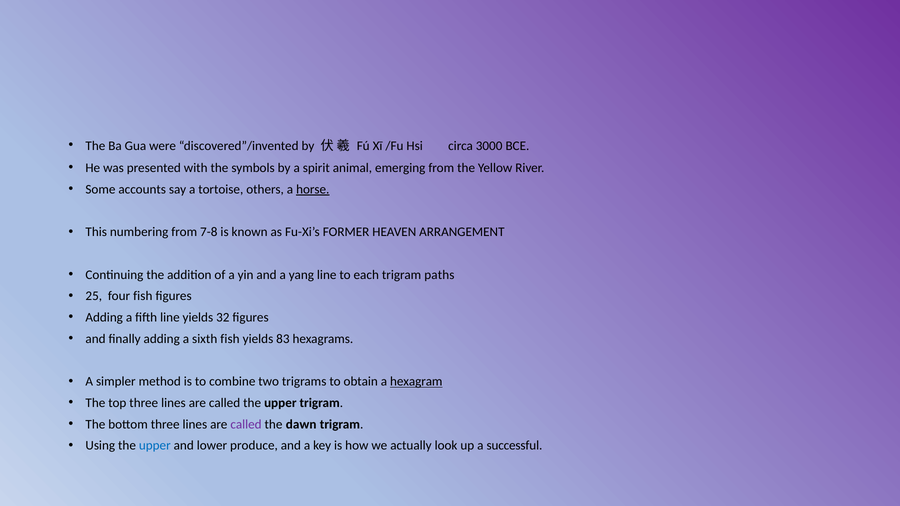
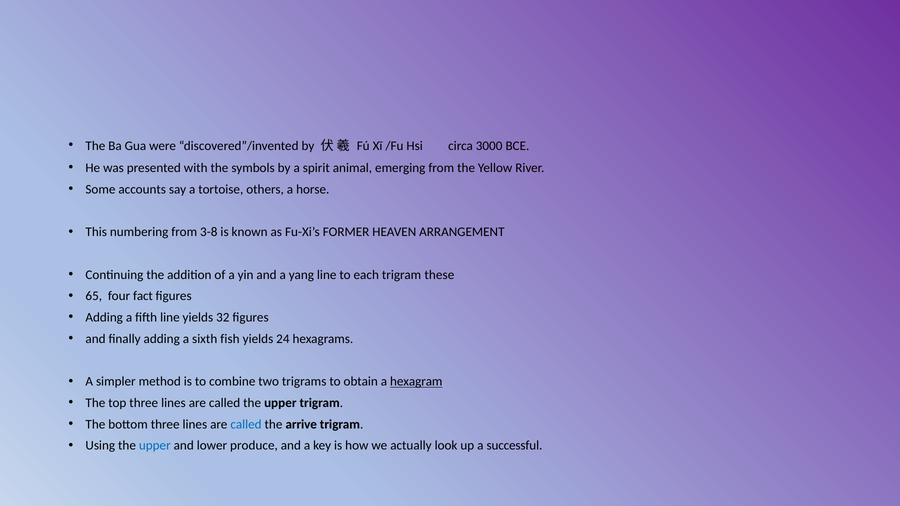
horse underline: present -> none (313, 189)
7-8: 7-8 -> 3-8 (209, 232)
paths: paths -> these (439, 275)
25: 25 -> 65 (94, 296)
four fish: fish -> fact (143, 296)
83: 83 -> 24 (283, 339)
called colour: purple -> blue (246, 424)
dawn: dawn -> arrive (301, 424)
